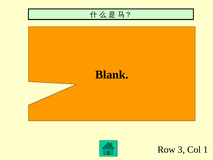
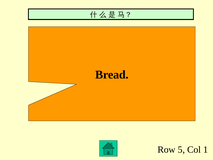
Blank: Blank -> Bread (112, 74)
3: 3 -> 5 (181, 149)
